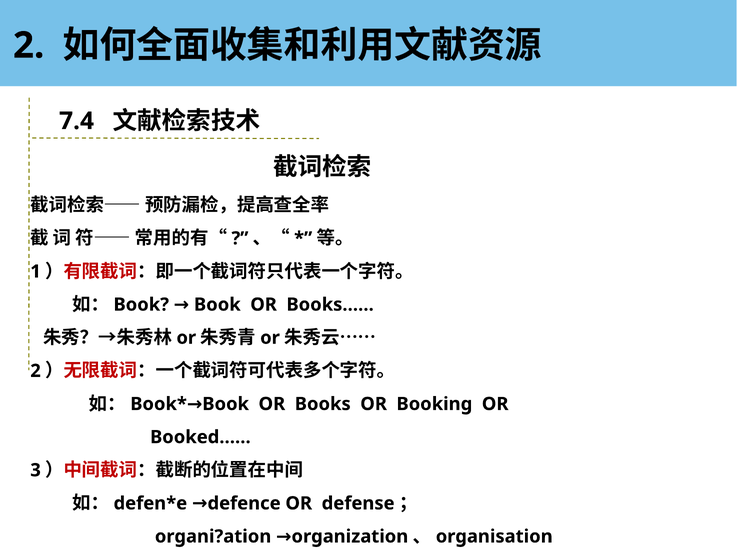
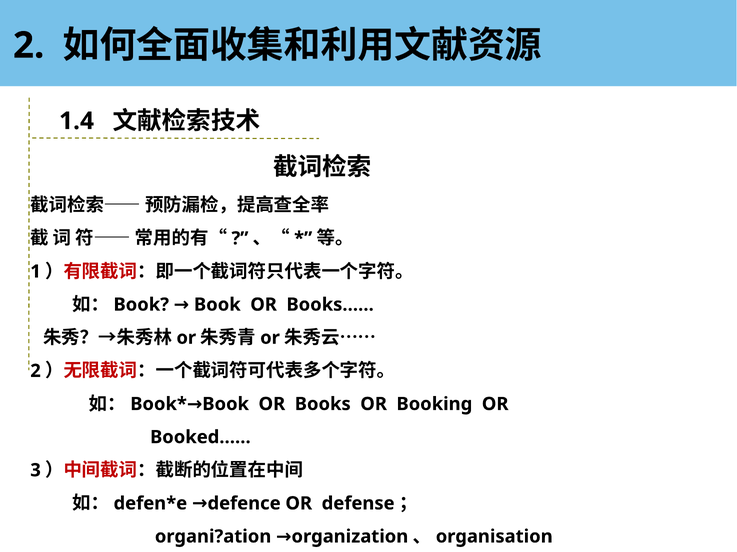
7.4: 7.4 -> 1.4 (77, 121)
